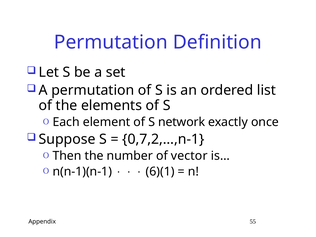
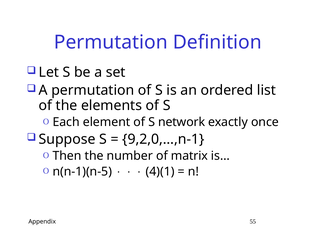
0,7,2,…,n-1: 0,7,2,…,n-1 -> 9,2,0,…,n-1 (163, 139)
vector: vector -> matrix (189, 156)
n(n-1)(n-1: n(n-1)(n-1 -> n(n-1)(n-5 (82, 172)
6)(1: 6)(1 -> 4)(1 (160, 172)
